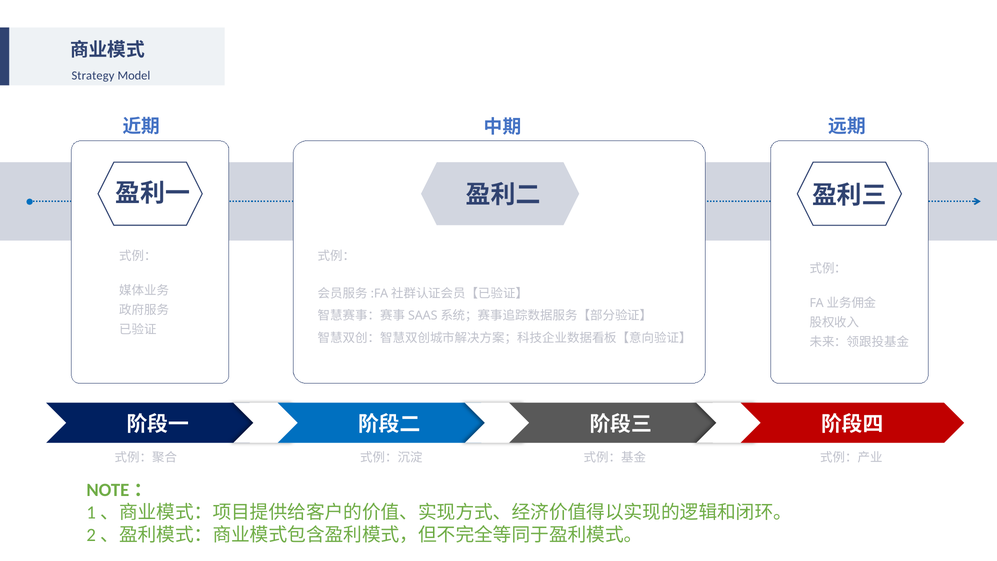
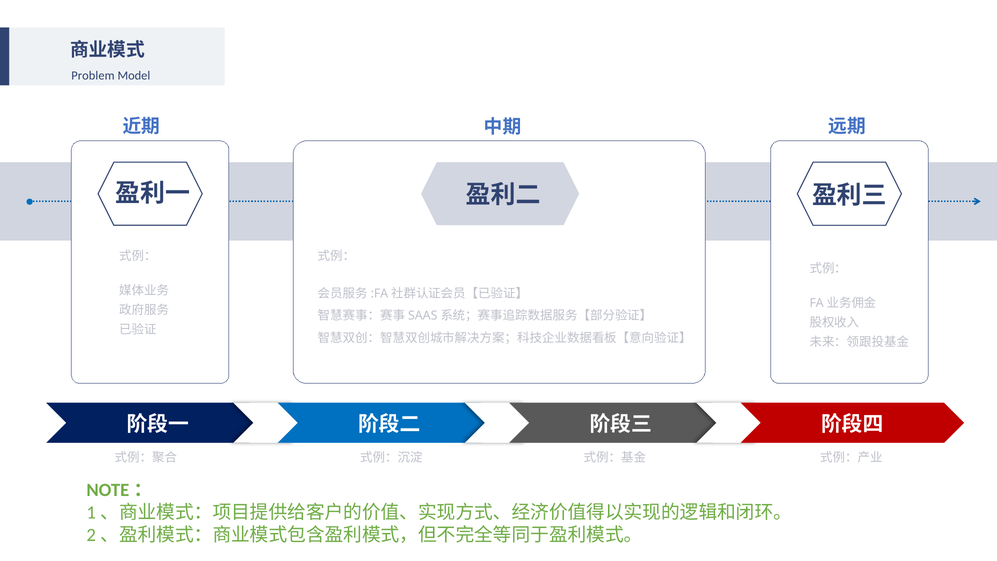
Strategy: Strategy -> Problem (93, 76)
